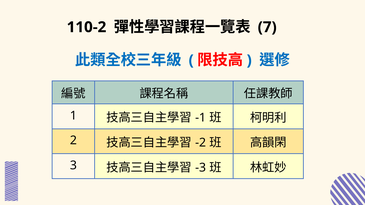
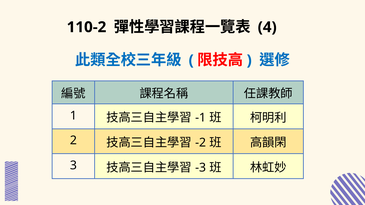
7: 7 -> 4 (267, 27)
